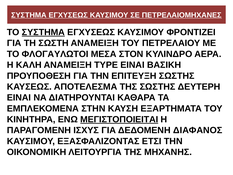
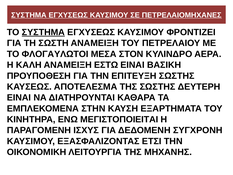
TYPE: TYPE -> ΕΣΤΩ (106, 65)
ΜΕΓΙΣΤΟΠΟΙΕΙΤΑΙ underline: present -> none (119, 119)
ΔΙΑΦΑΝΟΣ: ΔΙΑΦΑΝΟΣ -> ΣΥΓΧΡΟΝΗ (198, 130)
